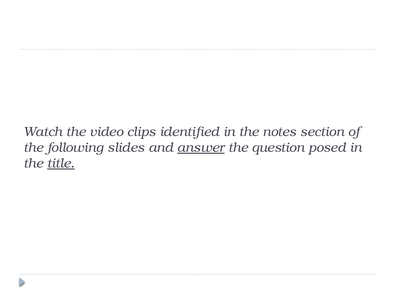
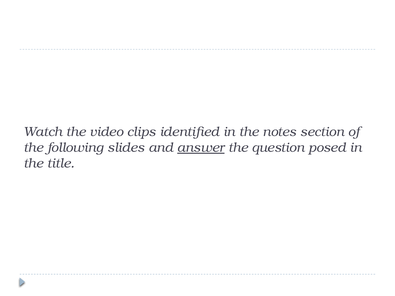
title underline: present -> none (61, 163)
